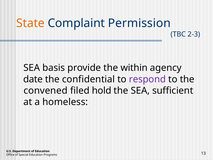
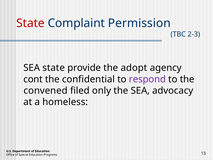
State colour: orange -> red (30, 23)
SEA basis: basis -> state (54, 68)
within: within -> adopt (134, 68)
date: date -> cont (33, 79)
hold: hold -> only (102, 90)
sufficient: sufficient -> advocacy (173, 90)
